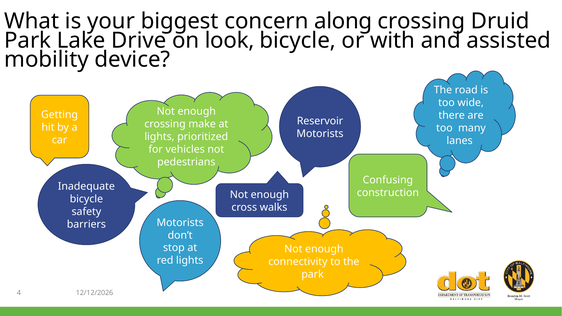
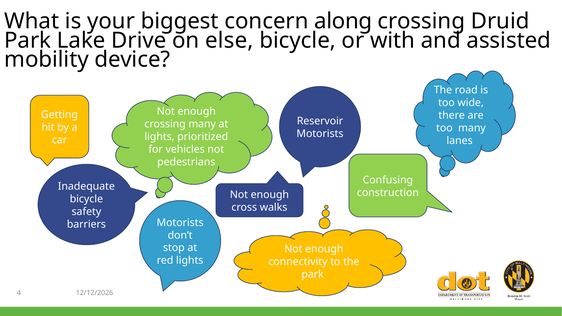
look: look -> else (229, 40)
crossing make: make -> many (202, 124)
